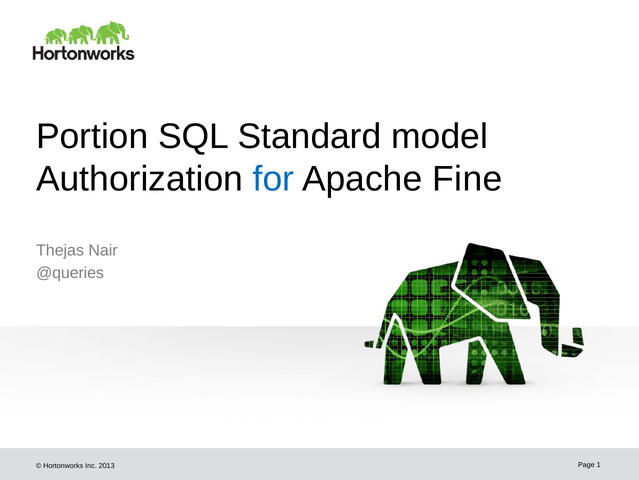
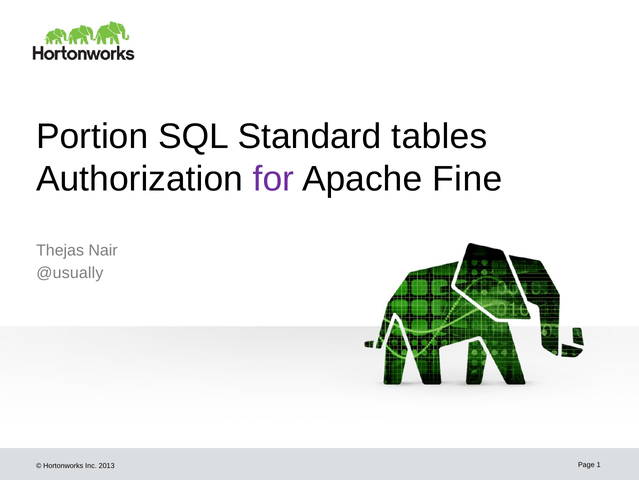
model: model -> tables (440, 136)
for colour: blue -> purple (274, 179)
@queries: @queries -> @usually (70, 272)
